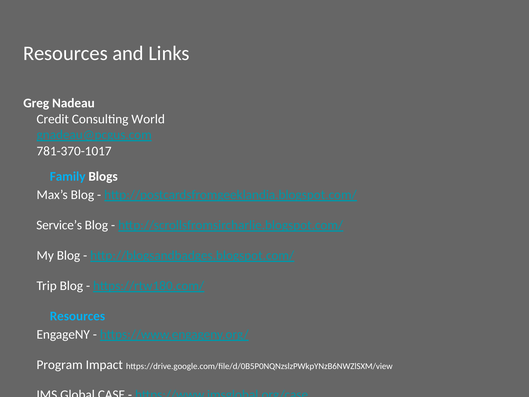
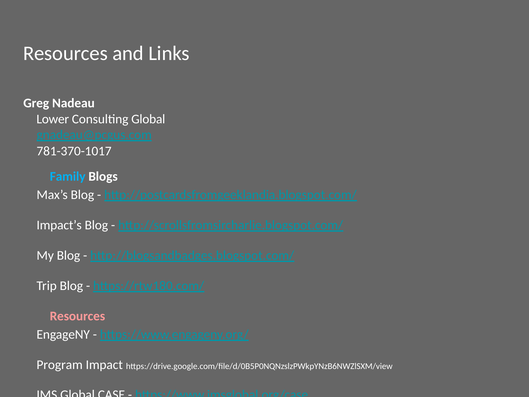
Credit: Credit -> Lower (53, 119)
Consulting World: World -> Global (148, 119)
Service’s: Service’s -> Impact’s (59, 225)
Resources colour: light blue -> pink (77, 316)
